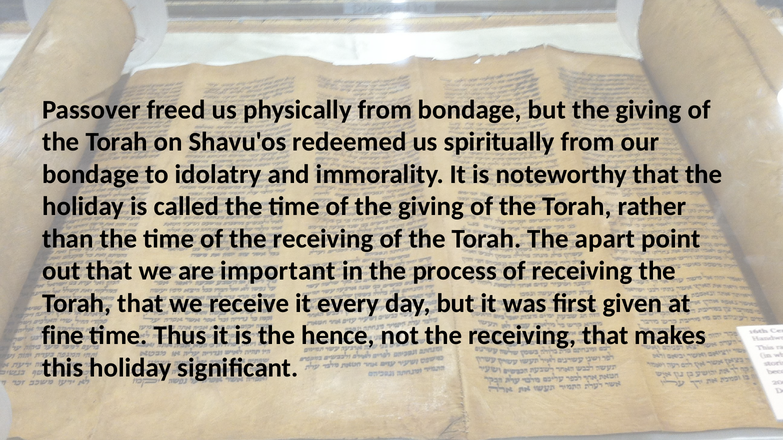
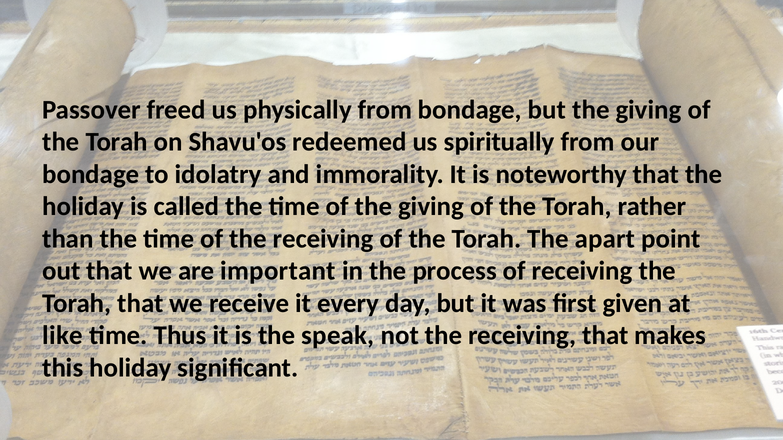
fine: fine -> like (63, 336)
hence: hence -> speak (338, 336)
